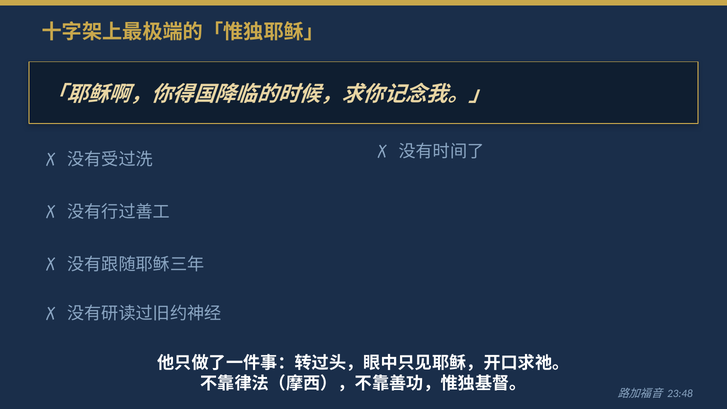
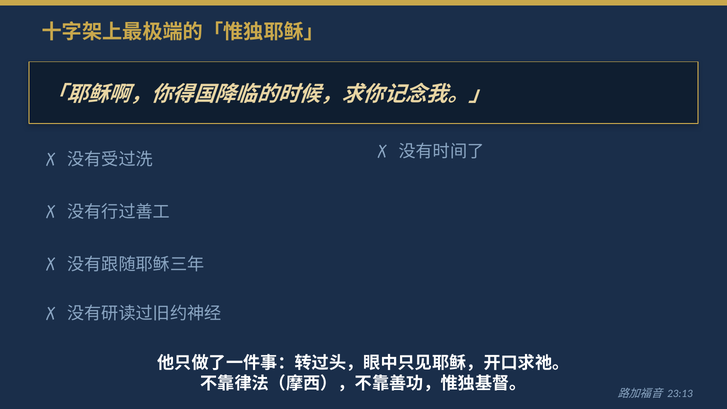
23:48: 23:48 -> 23:13 (680, 393)
